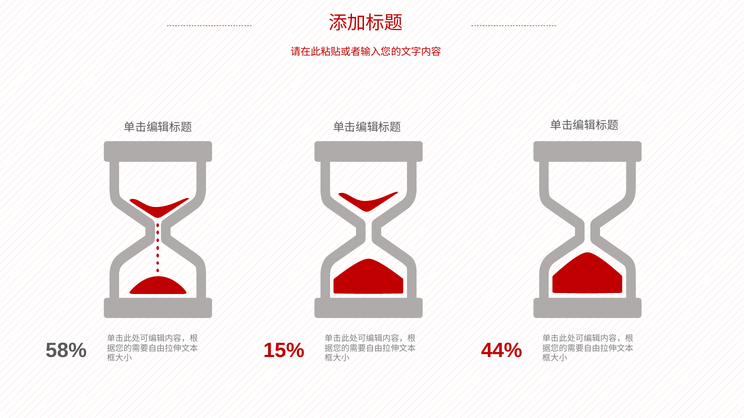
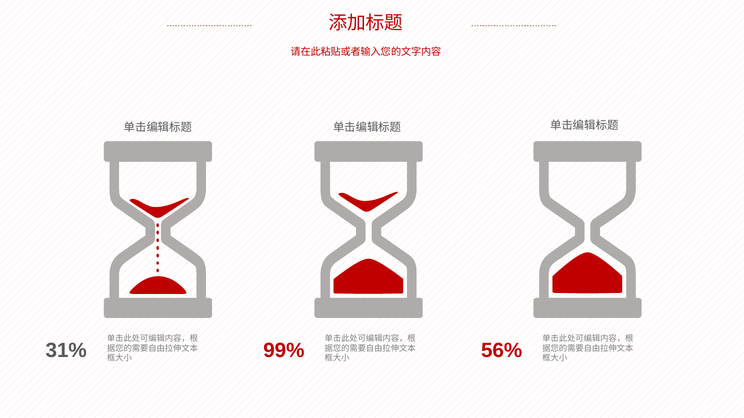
58%: 58% -> 31% (66, 351)
15%: 15% -> 99% (284, 351)
44%: 44% -> 56% (502, 351)
